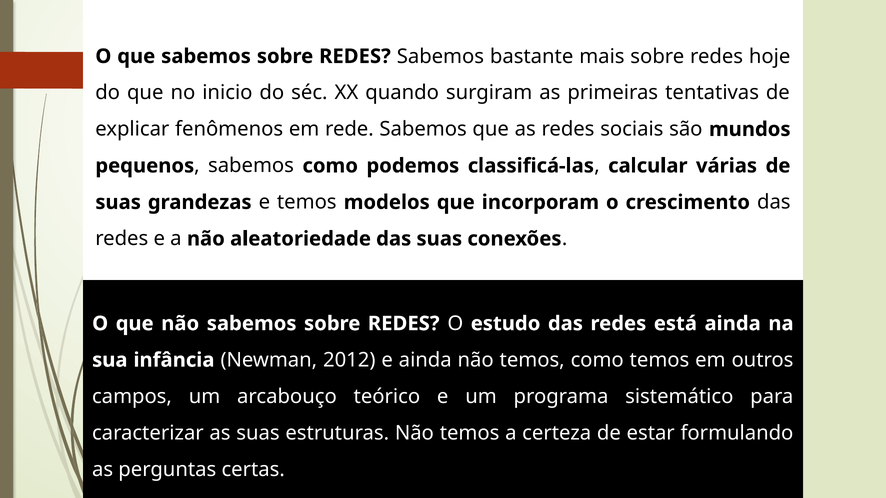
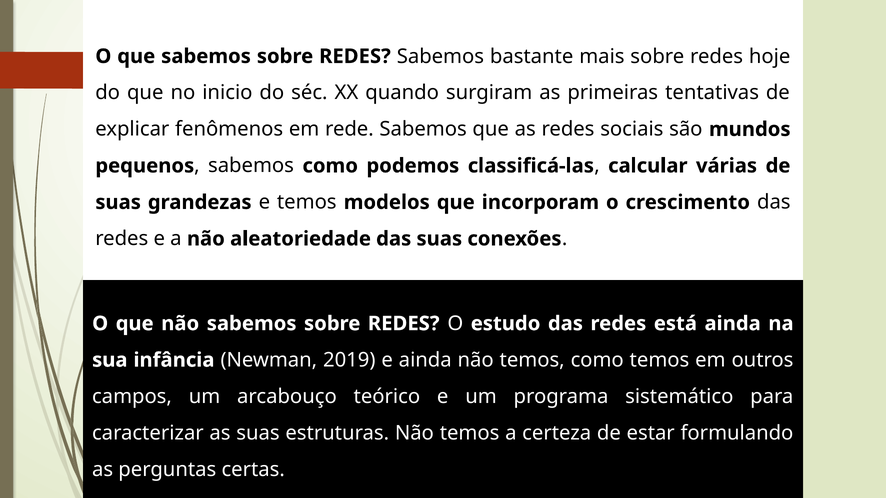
2012: 2012 -> 2019 (349, 360)
